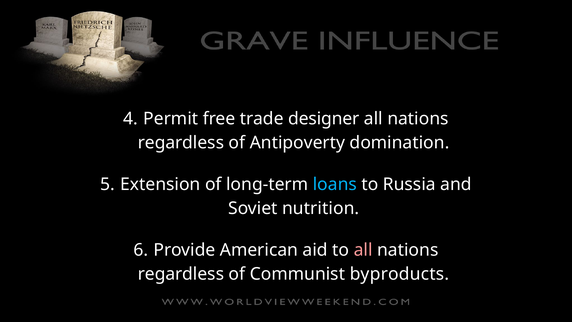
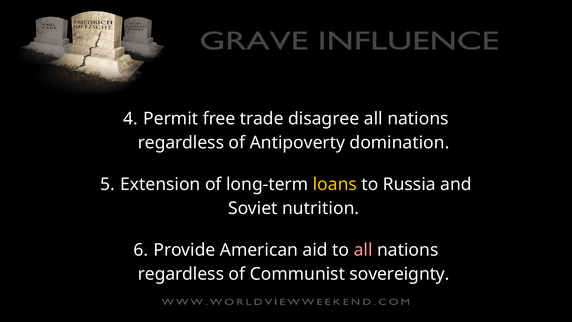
designer: designer -> disagree (324, 119)
loans colour: light blue -> yellow (335, 184)
byproducts: byproducts -> sovereignty (400, 274)
